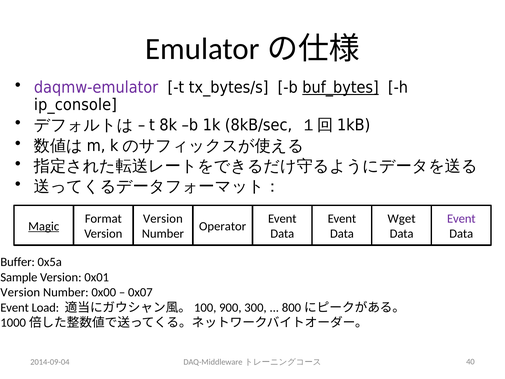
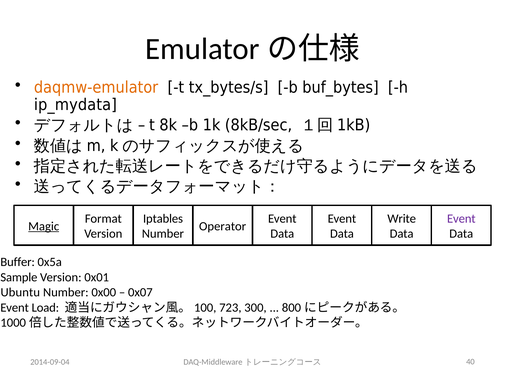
daqmw-emulator colour: purple -> orange (96, 87)
buf_bytes underline: present -> none (341, 87)
ip_console: ip_console -> ip_mydata (75, 105)
Version: Version -> Iptables (163, 218)
Wget: Wget -> Write (402, 218)
Version: Version -> Ubuntu (20, 292)
900: 900 -> 723 (230, 307)
